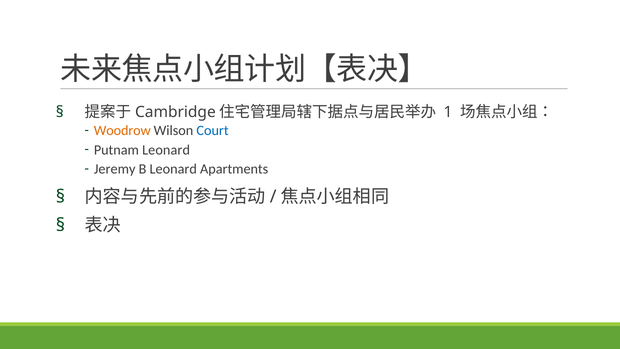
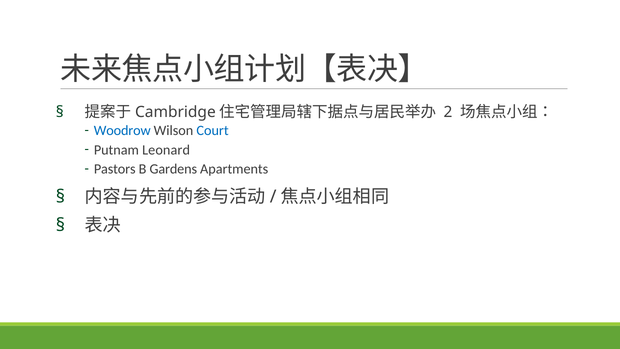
1: 1 -> 2 (448, 112)
Woodrow colour: orange -> blue (122, 131)
Jeremy: Jeremy -> Pastors (115, 169)
B Leonard: Leonard -> Gardens (173, 169)
